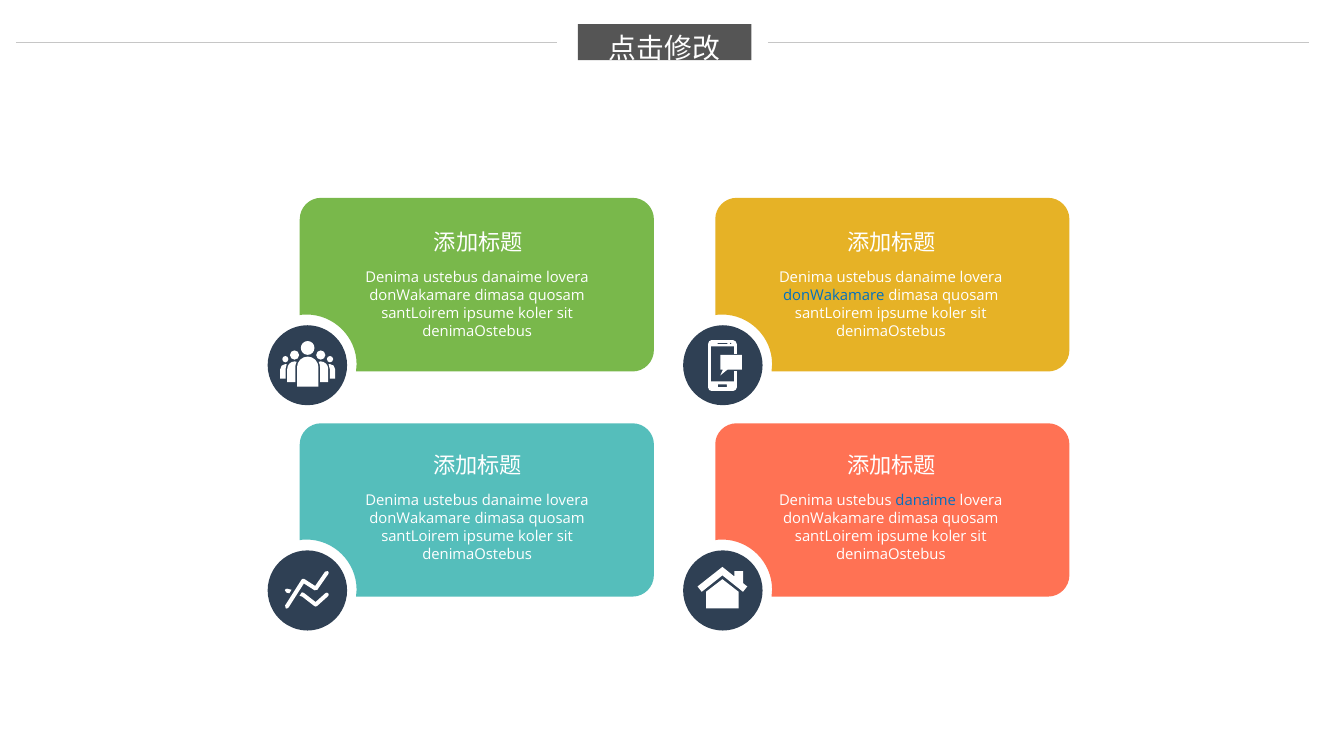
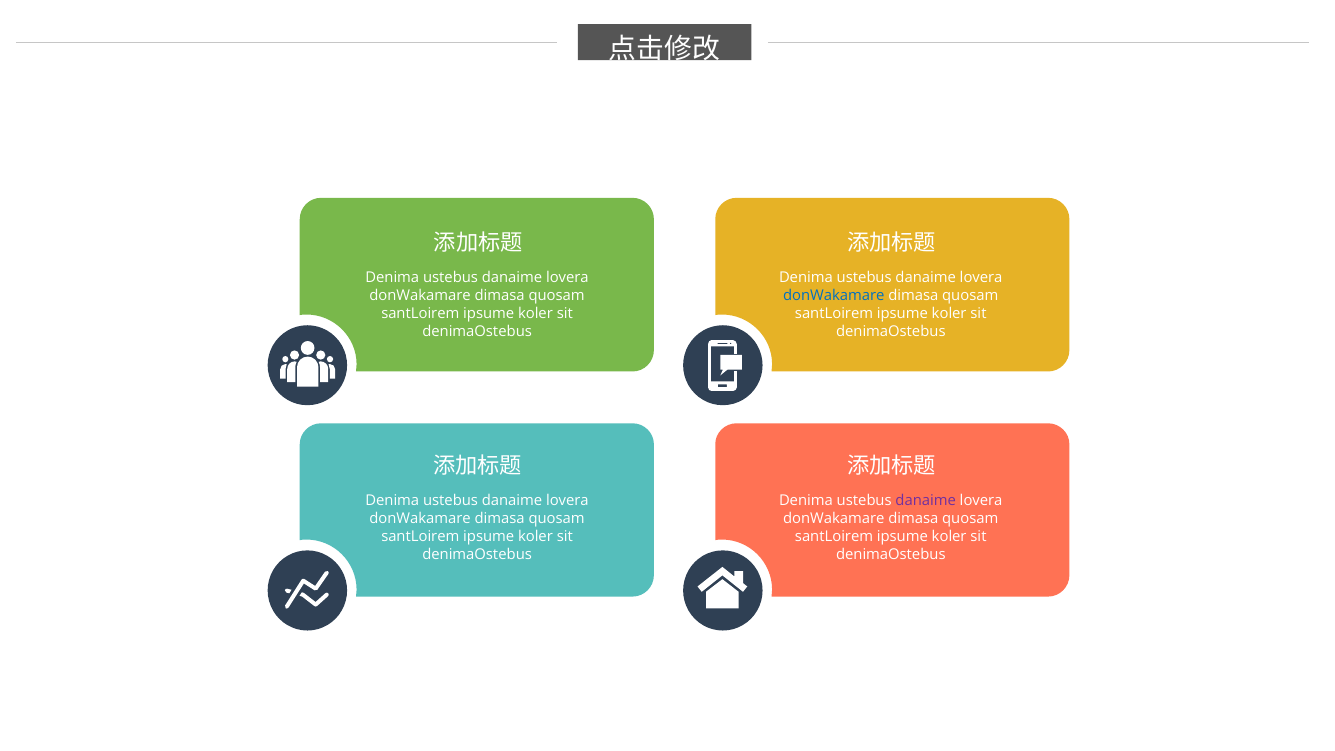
danaime colour: blue -> purple (926, 501)
